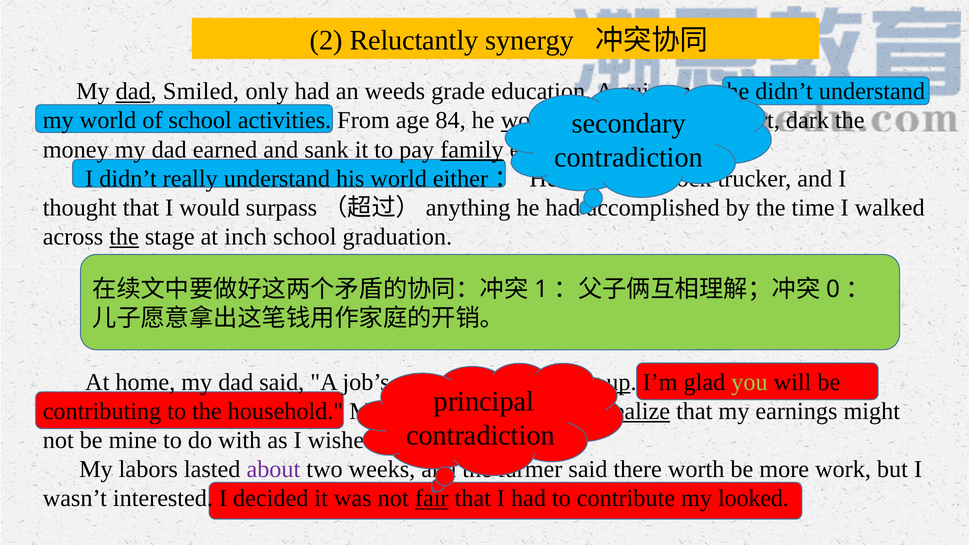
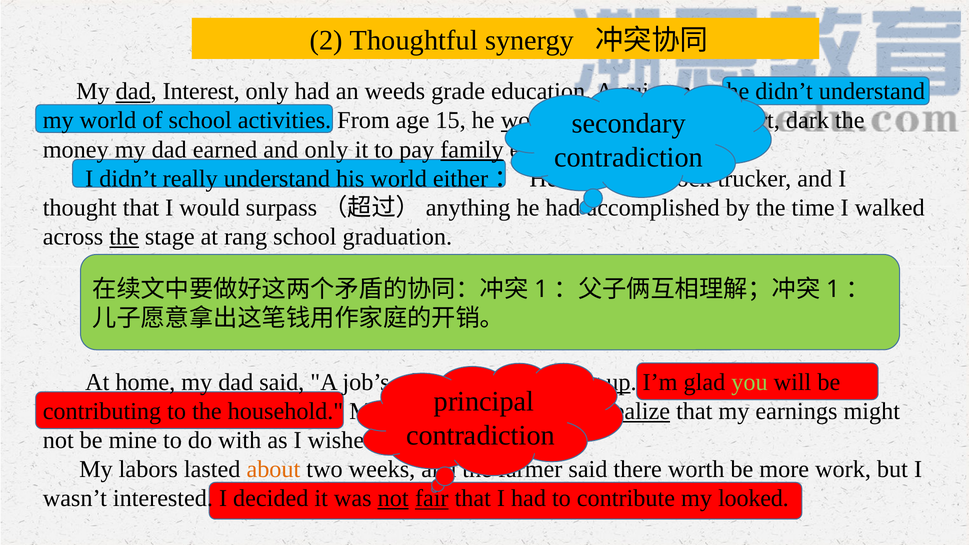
Reluctantly: Reluctantly -> Thoughtful (414, 40)
Smiled: Smiled -> Interest (201, 91)
84: 84 -> 15 (451, 120)
and sank: sank -> only (326, 150)
inch: inch -> rang (246, 237)
0: 0 -> 1 (833, 289)
about colour: purple -> orange (273, 469)
not underline: none -> present (393, 498)
